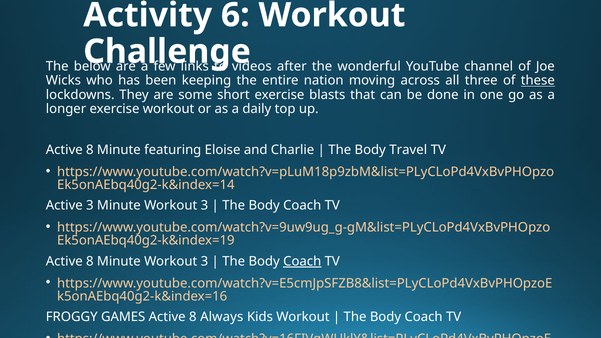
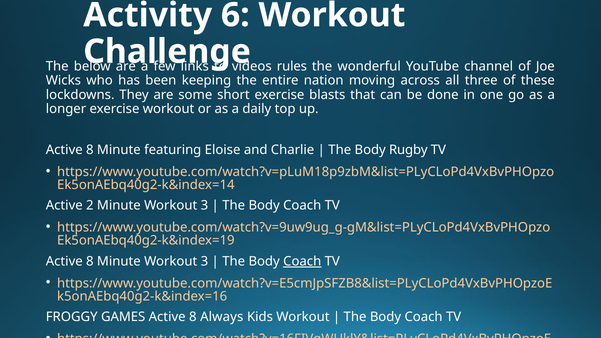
after: after -> rules (292, 66)
these underline: present -> none (538, 81)
Travel: Travel -> Rugby (408, 150)
Active 3: 3 -> 2 (90, 206)
